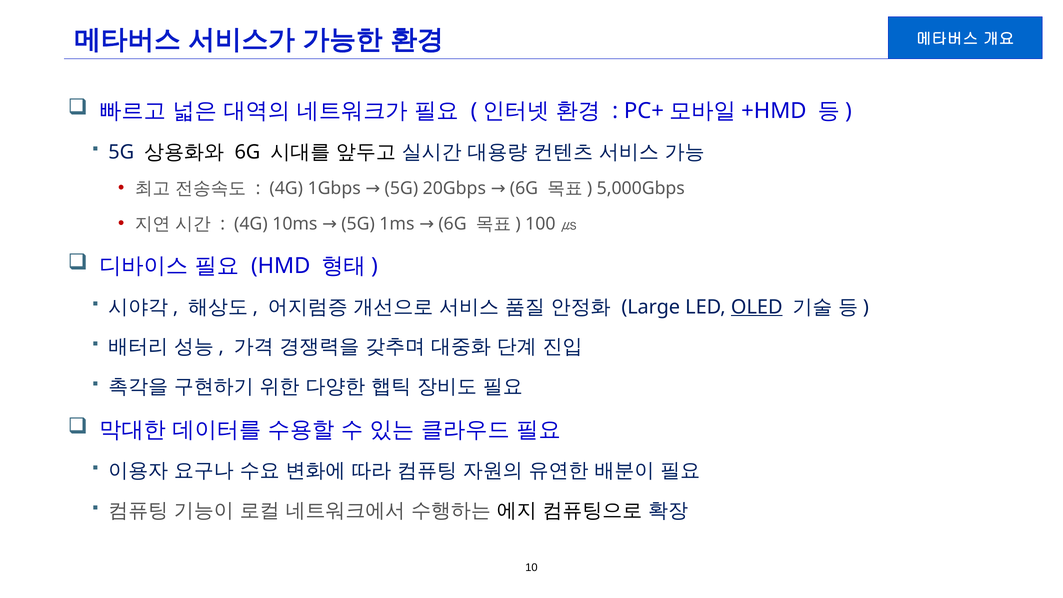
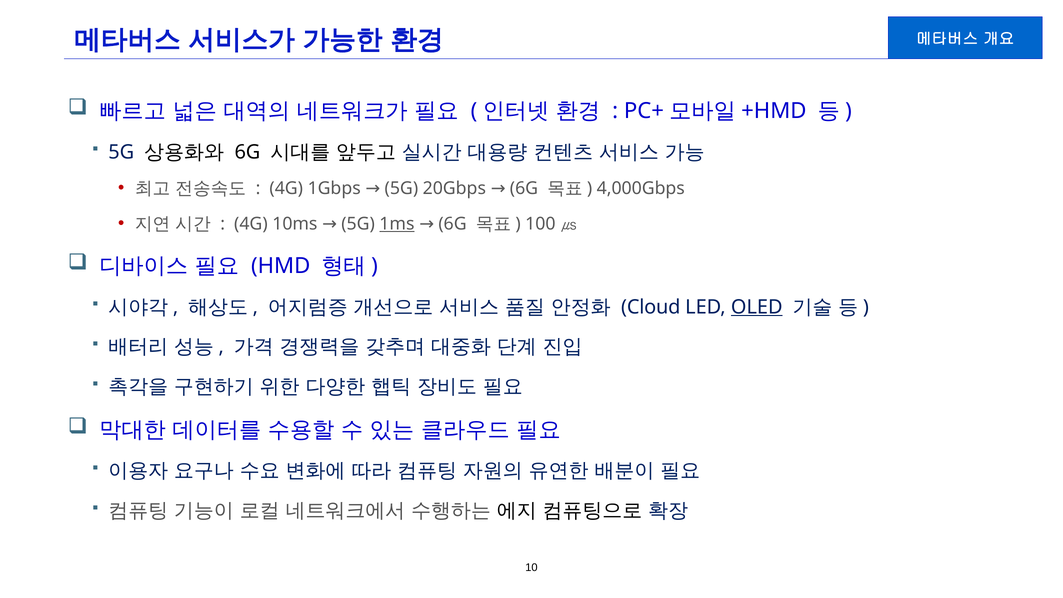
5,000Gbps: 5,000Gbps -> 4,000Gbps (641, 189)
1ms underline: none -> present (397, 224)
Large: Large -> Cloud (651, 307)
